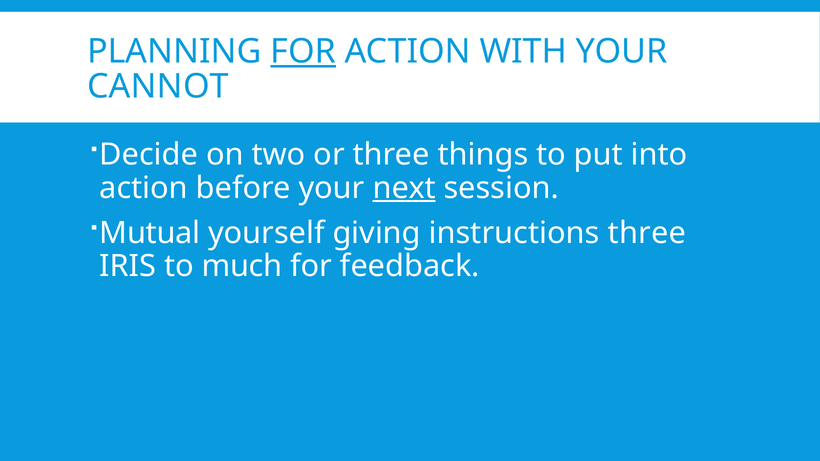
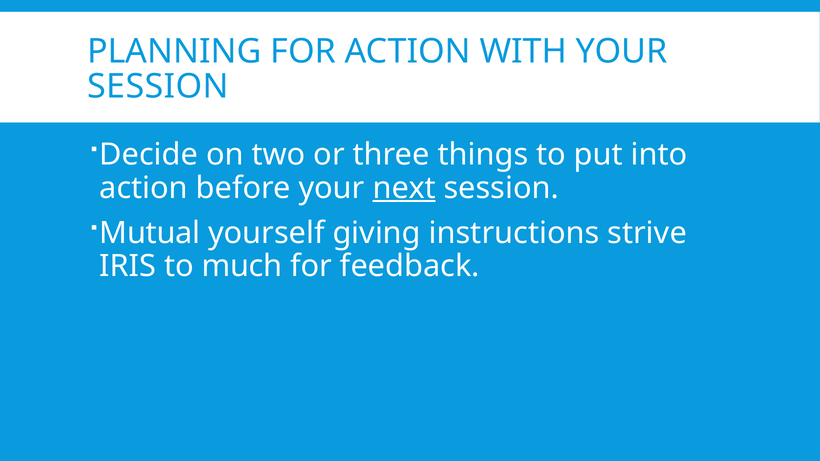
FOR underline: present -> none (303, 52)
CANNOT: CANNOT -> SESSION (158, 86)
instructions three: three -> strive (647, 233)
